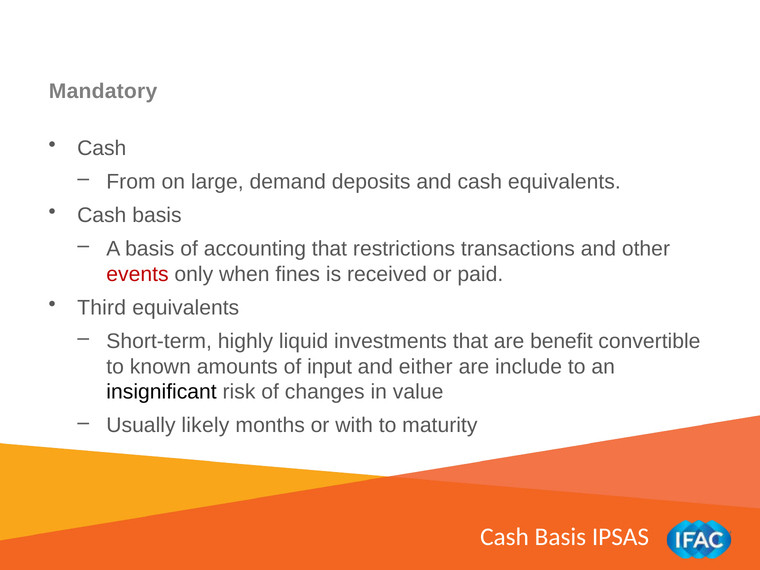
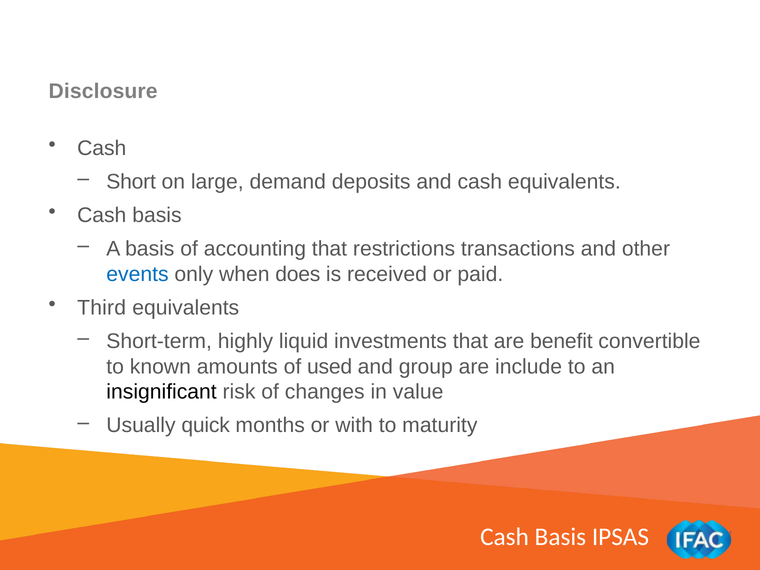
Mandatory: Mandatory -> Disclosure (103, 91)
From: From -> Short (131, 182)
events colour: red -> blue (137, 274)
fines: fines -> does (298, 274)
input: input -> used (330, 367)
either: either -> group (426, 367)
likely: likely -> quick (206, 425)
